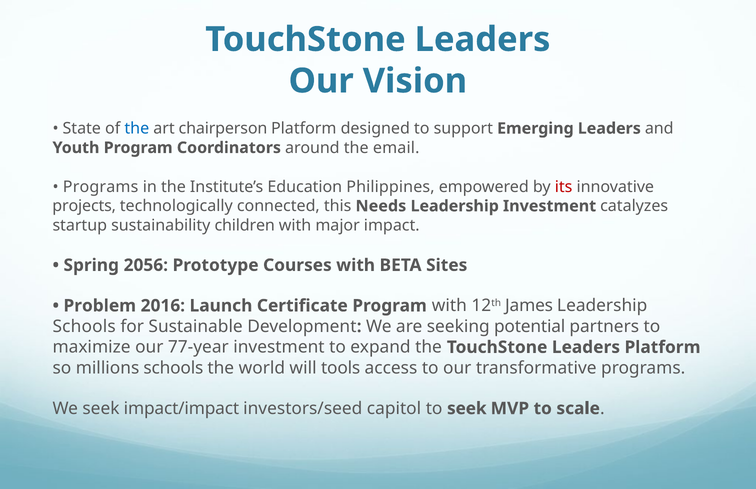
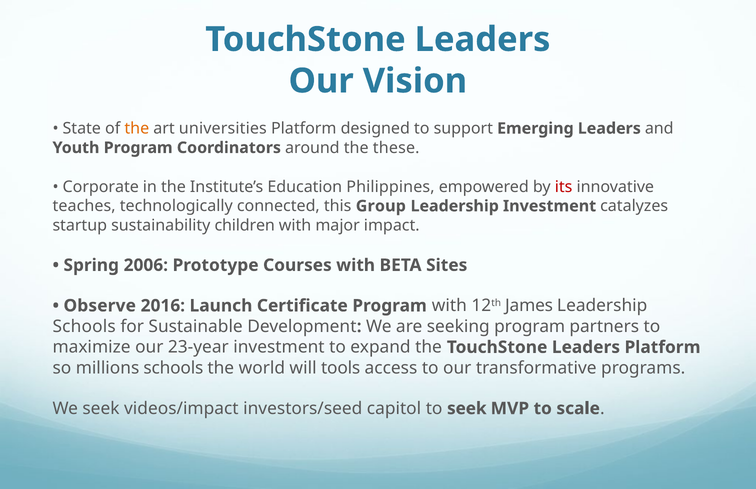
the colour: blue -> orange (137, 128)
chairperson: chairperson -> universities (223, 128)
email: email -> these (396, 148)
Programs: Programs -> Corporate (101, 187)
projects: projects -> teaches (84, 206)
Needs: Needs -> Group (381, 206)
2056: 2056 -> 2006 (146, 265)
Problem: Problem -> Observe (100, 306)
seeking potential: potential -> program (530, 327)
77-year: 77-year -> 23-year (198, 347)
impact/impact: impact/impact -> videos/impact (181, 409)
